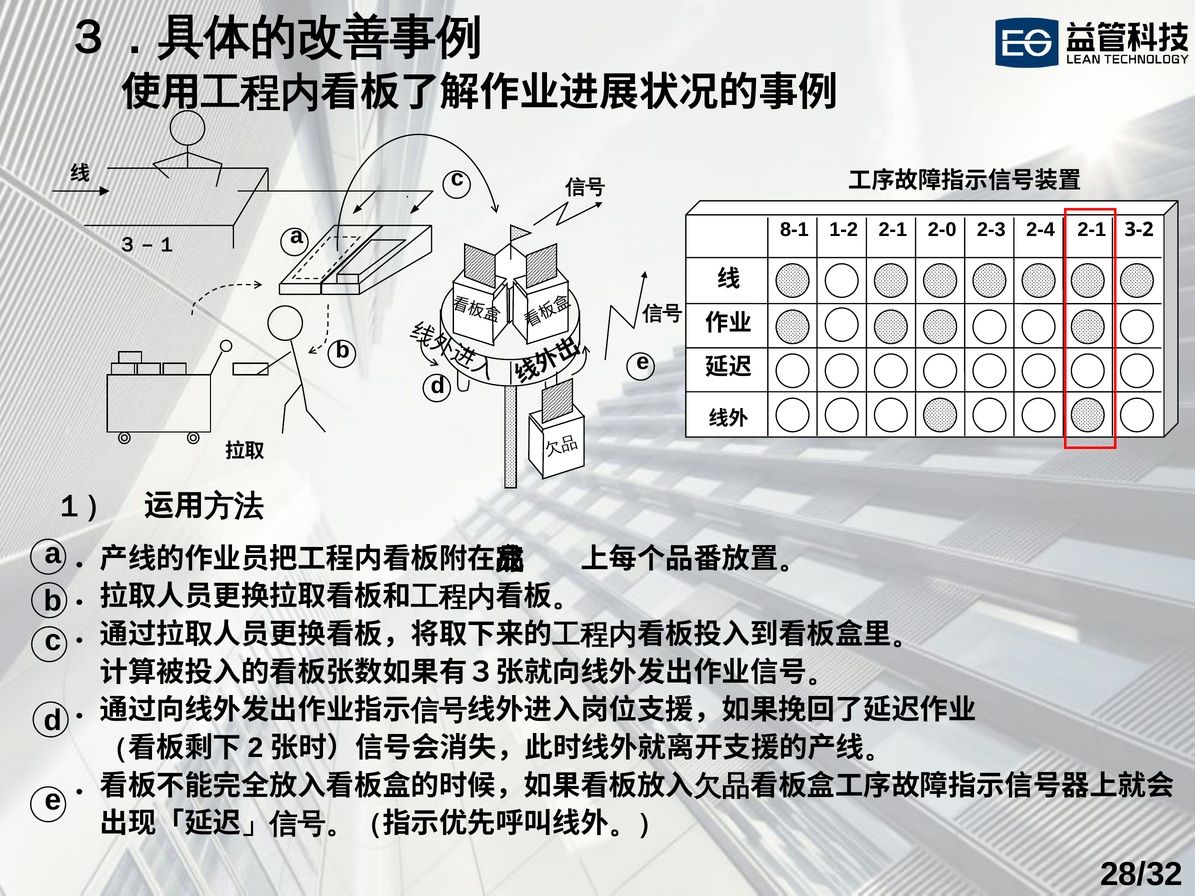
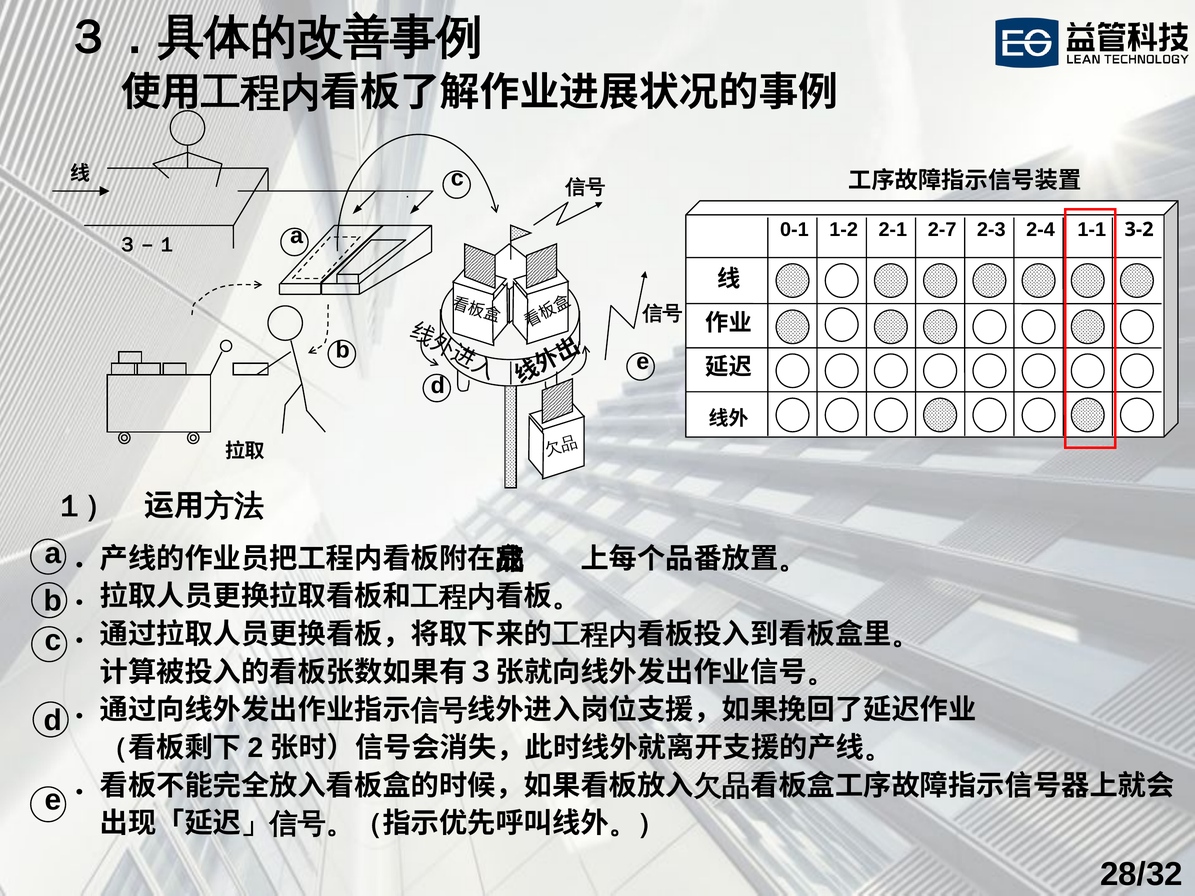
8‐1: 8‐1 -> 0‐1 (794, 230)
2‐0: 2‐0 -> 2‐7 (942, 230)
2‐4 2‐1: 2‐1 -> 1‐1 (1092, 230)
